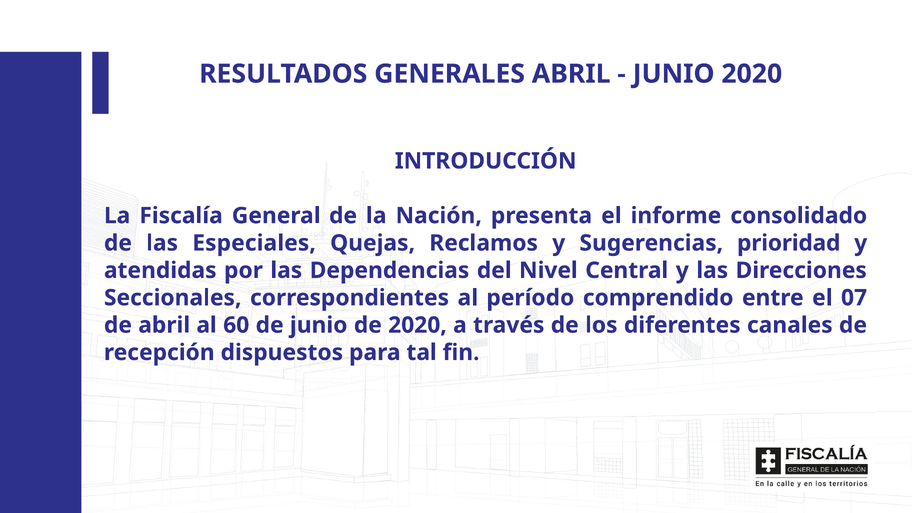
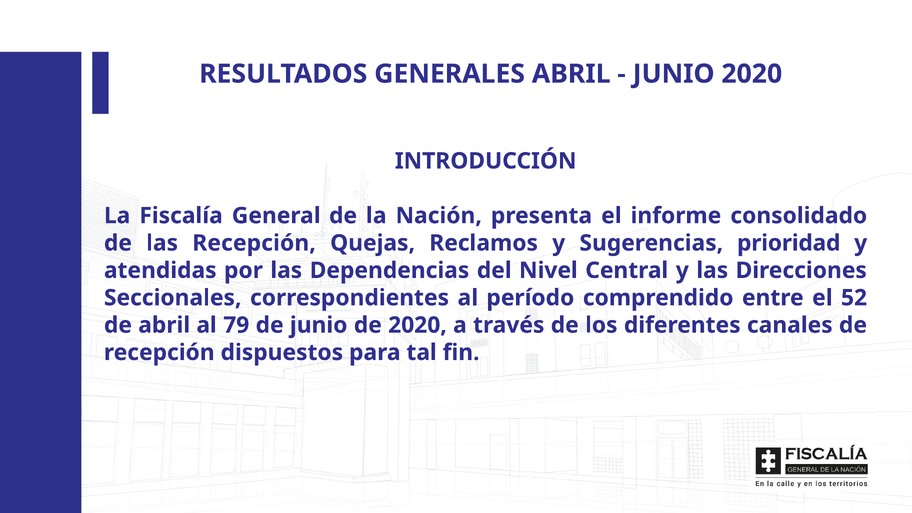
las Especiales: Especiales -> Recepción (254, 243)
07: 07 -> 52 (854, 298)
60: 60 -> 79 (236, 325)
